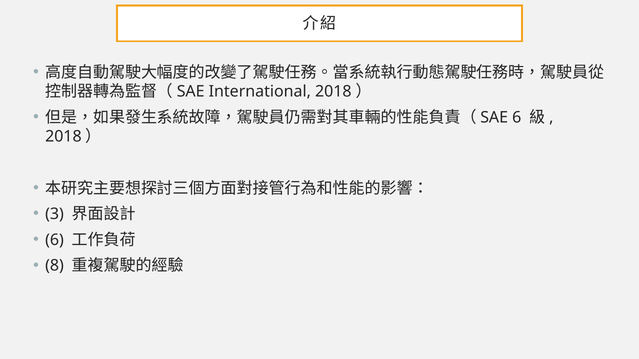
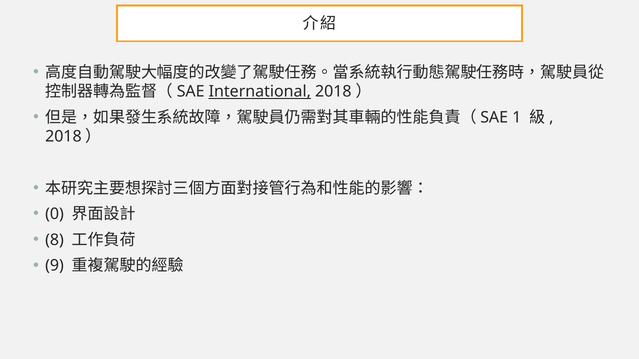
International underline: none -> present (260, 92)
6: 6 -> 1 (517, 118)
3: 3 -> 0 (55, 214)
6: 6 -> 8 (55, 240)
8: 8 -> 9 (55, 266)
